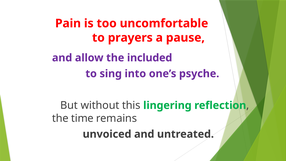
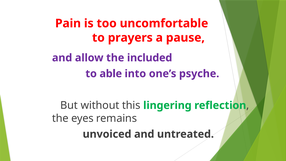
sing: sing -> able (111, 74)
time: time -> eyes (82, 118)
